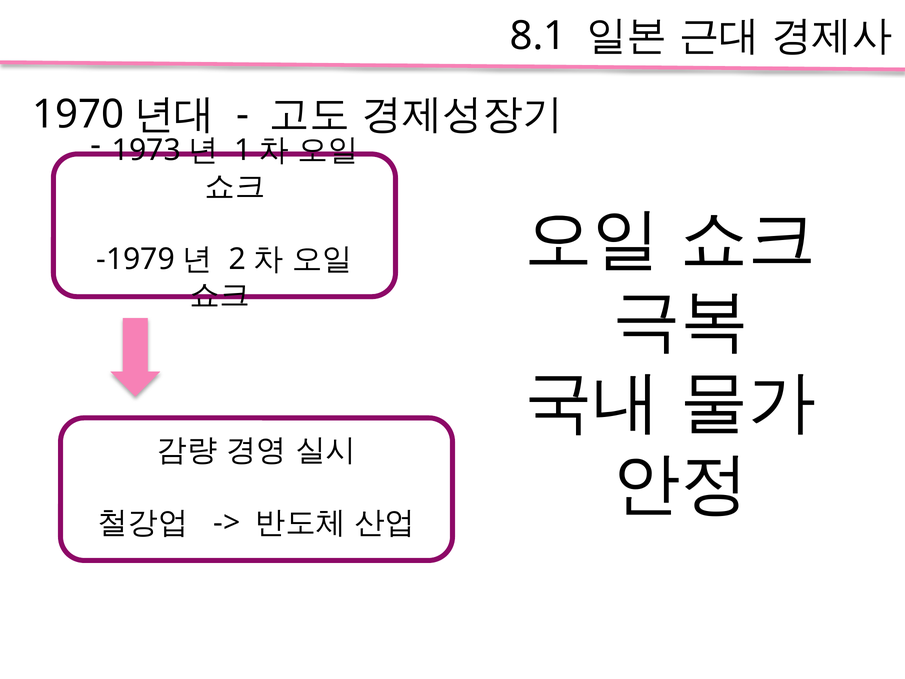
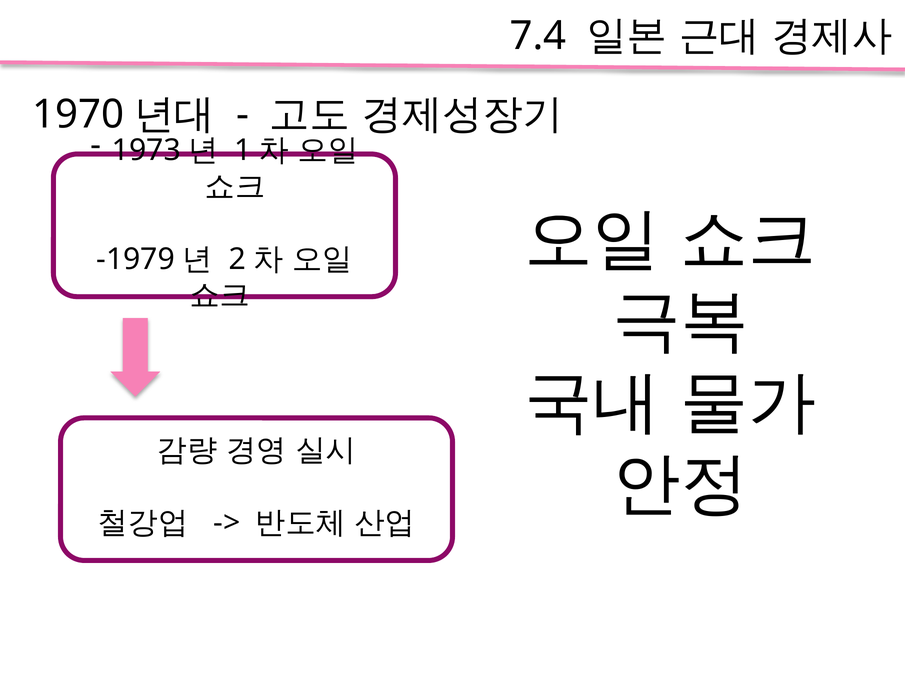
8.1: 8.1 -> 7.4 (538, 36)
